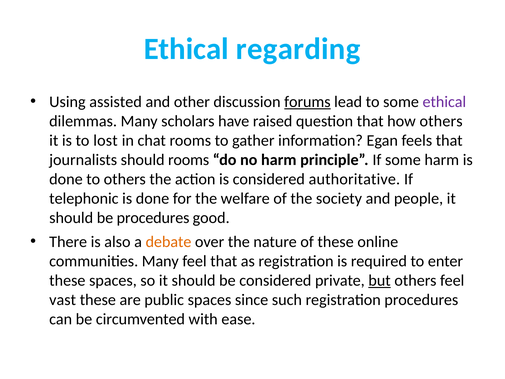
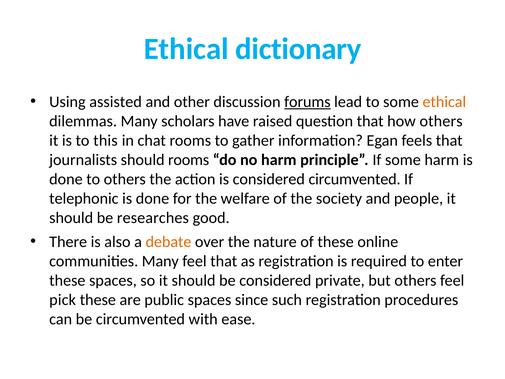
regarding: regarding -> dictionary (298, 49)
ethical colour: purple -> orange (444, 102)
lost: lost -> this (105, 140)
considered authoritative: authoritative -> circumvented (355, 179)
be procedures: procedures -> researches (153, 218)
but underline: present -> none (380, 280)
vast: vast -> pick (63, 300)
